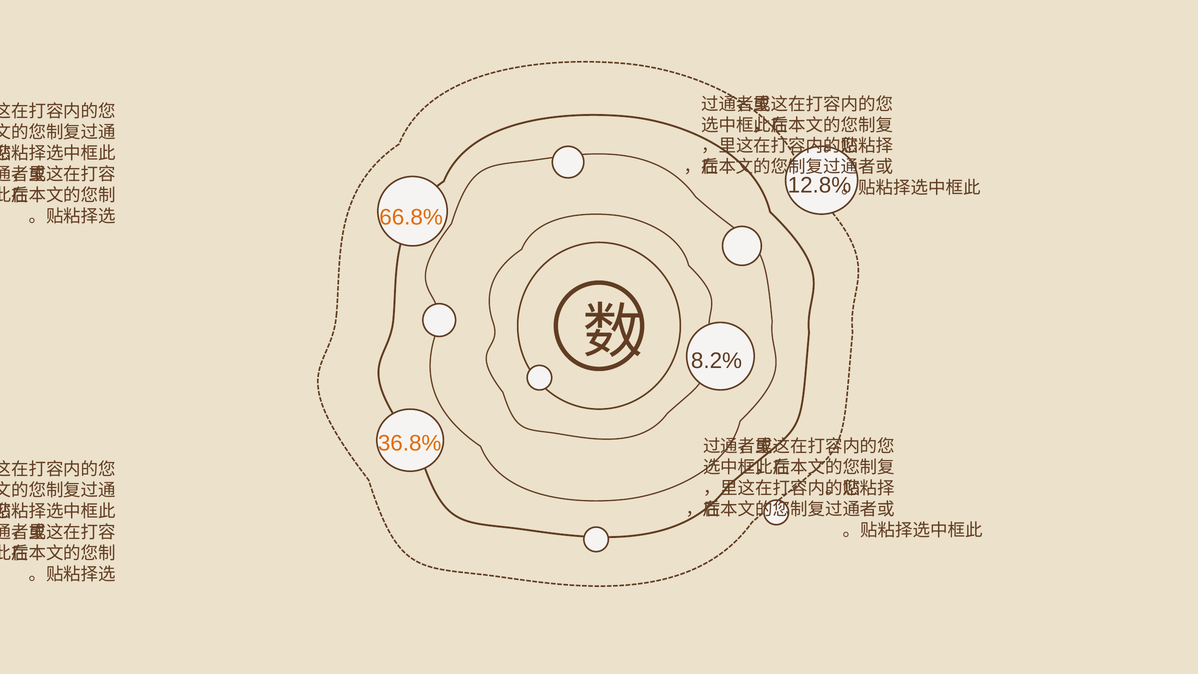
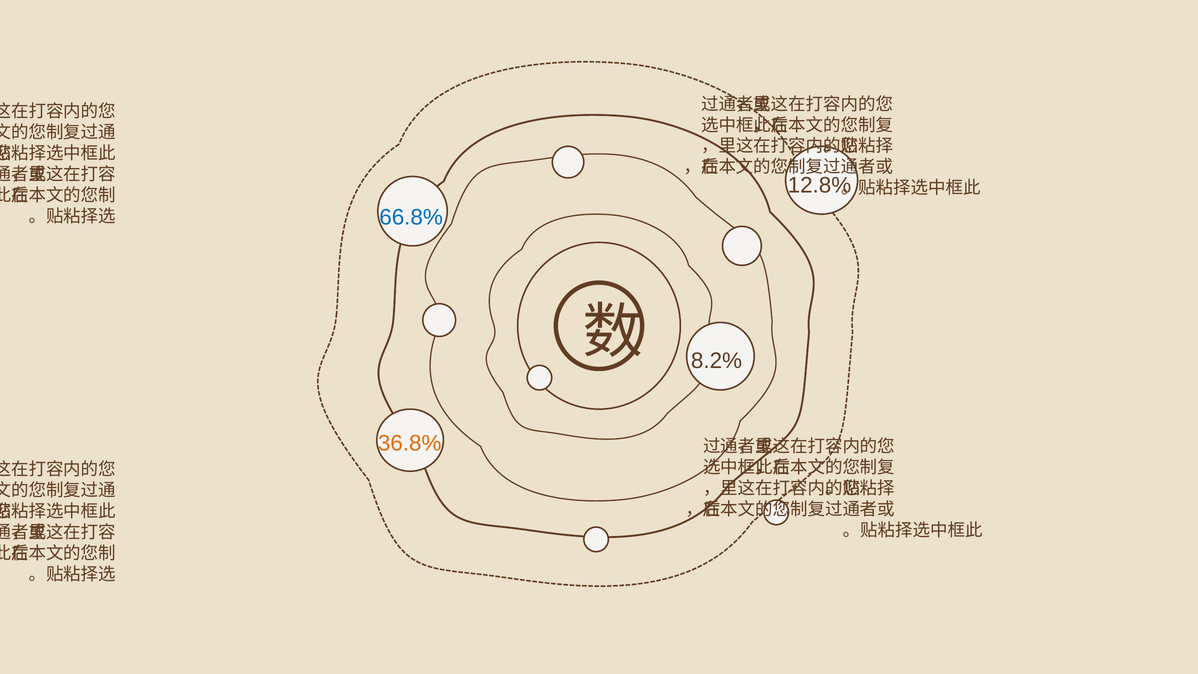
66.8% colour: orange -> blue (411, 217)
